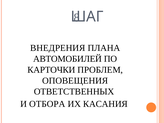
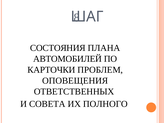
ВНЕДРЕНИЯ: ВНЕДРЕНИЯ -> СОСТОЯНИЯ (58, 48)
ОТБОРА: ОТБОРА -> СОВЕТА (47, 104)
КАСАНИЯ: КАСАНИЯ -> ПОЛНОГО (105, 104)
